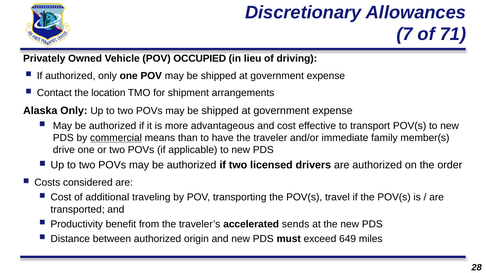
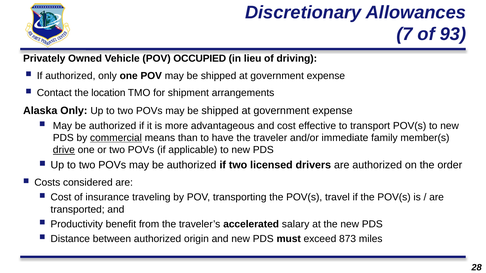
71: 71 -> 93 (453, 34)
drive underline: none -> present (64, 150)
additional: additional -> insurance (107, 197)
sends: sends -> salary (296, 224)
649: 649 -> 873 (348, 239)
